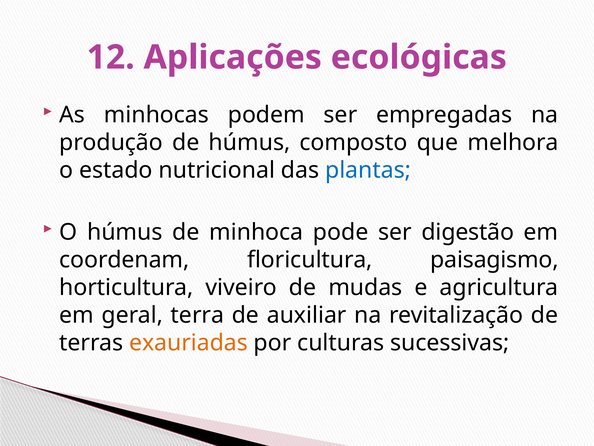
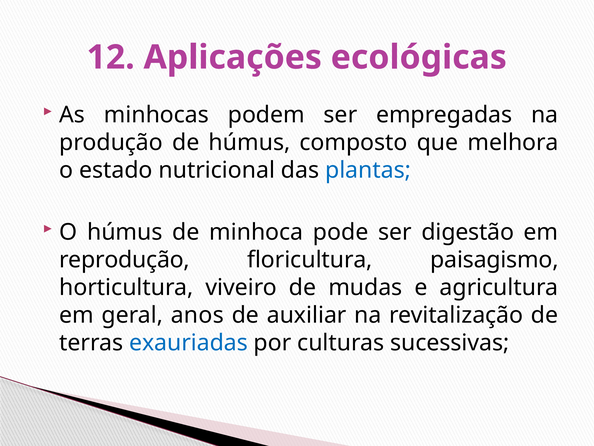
coordenam: coordenam -> reprodução (124, 260)
terra: terra -> anos (197, 315)
exauriadas colour: orange -> blue (188, 343)
